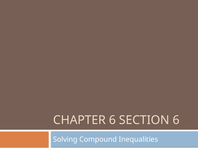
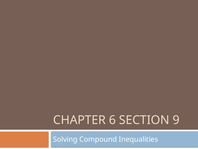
SECTION 6: 6 -> 9 (176, 120)
